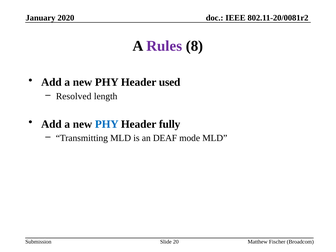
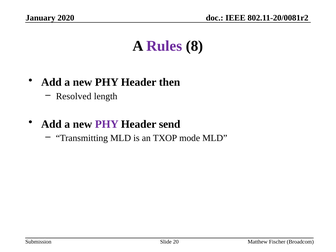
used: used -> then (170, 82)
PHY colour: blue -> purple (107, 124)
fully: fully -> send (170, 124)
DEAF: DEAF -> TXOP (165, 138)
